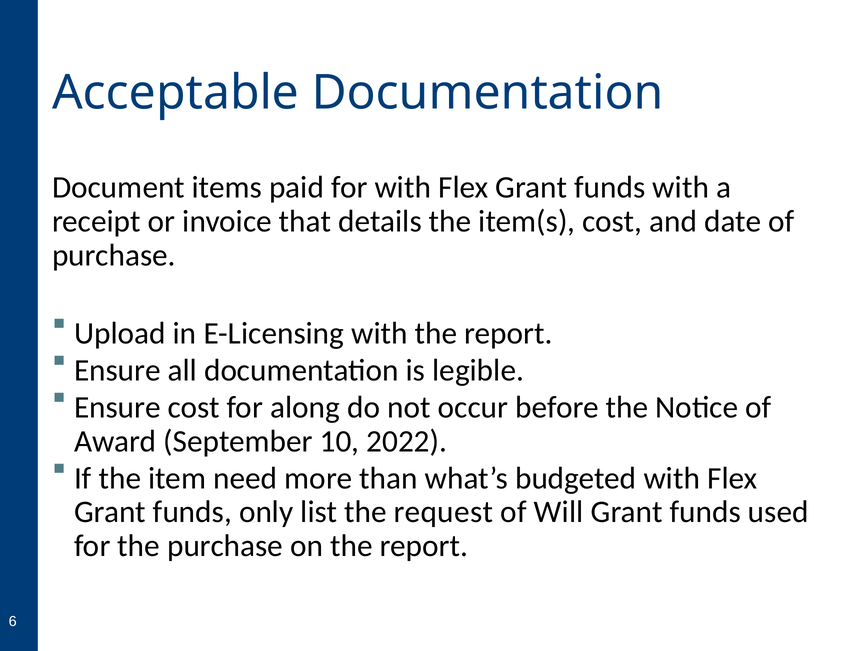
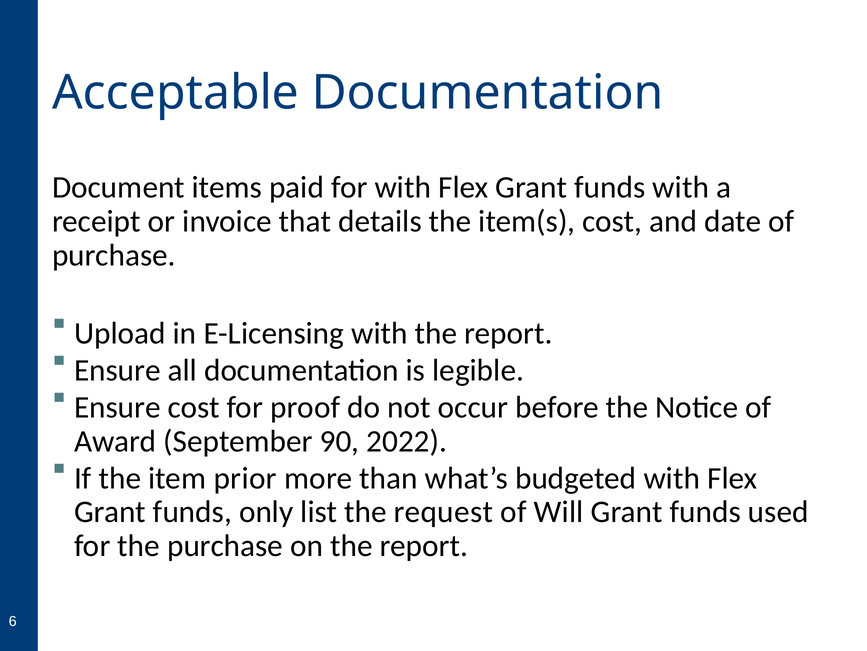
along: along -> proof (305, 407)
10: 10 -> 90 (340, 441)
need: need -> prior (245, 478)
